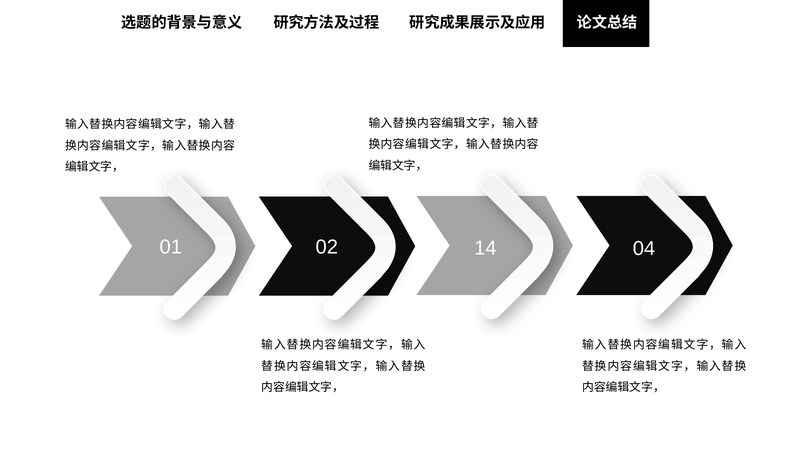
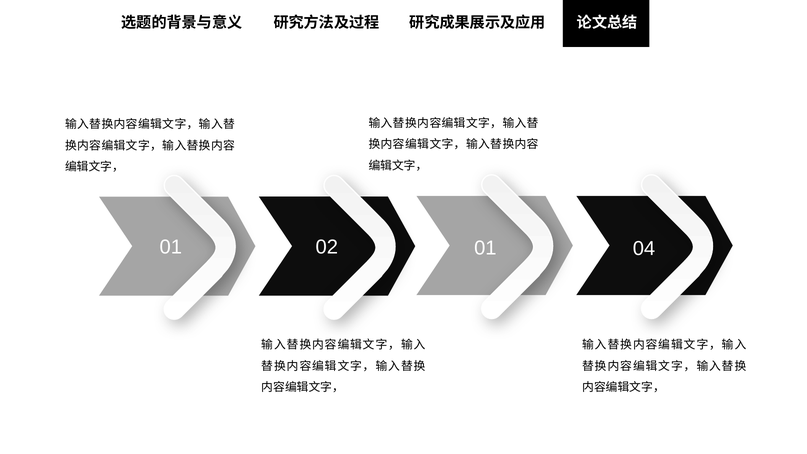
02 14: 14 -> 01 (485, 248)
